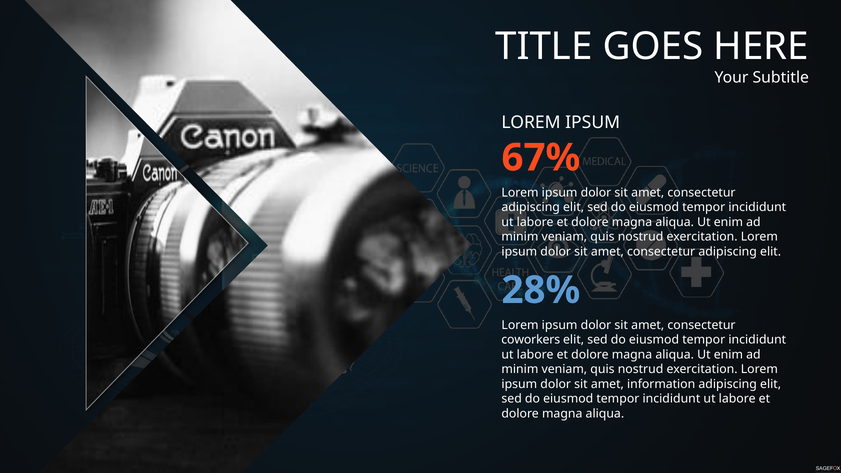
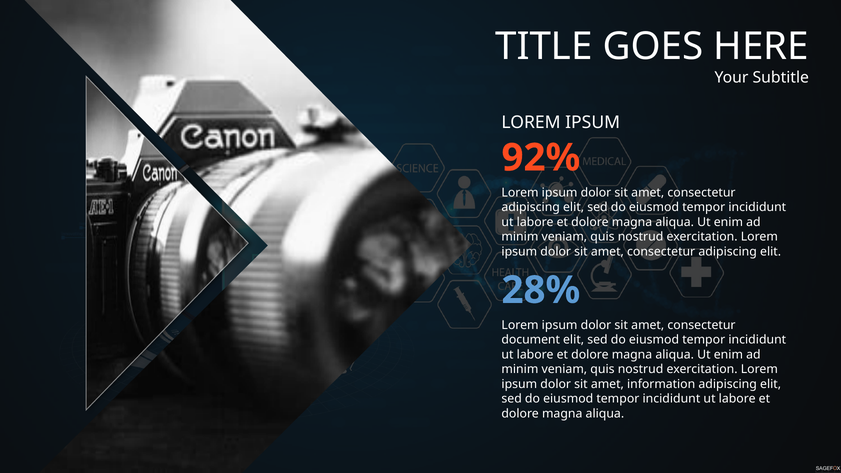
67%: 67% -> 92% (541, 158)
coworkers: coworkers -> document (531, 340)
